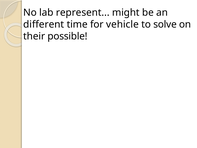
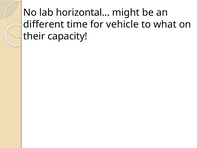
represent: represent -> horizontal (83, 12)
solve: solve -> what (165, 24)
possible: possible -> capacity (67, 36)
